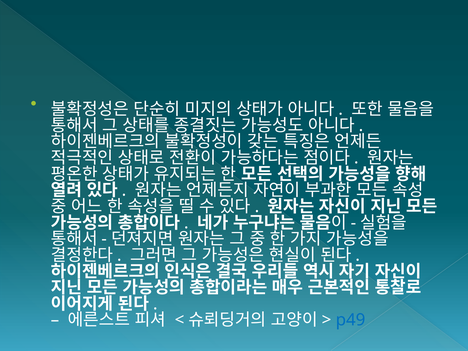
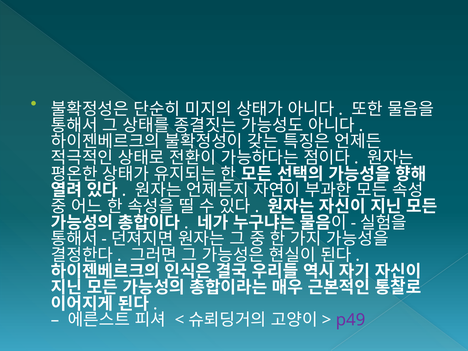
p49 colour: blue -> purple (351, 320)
